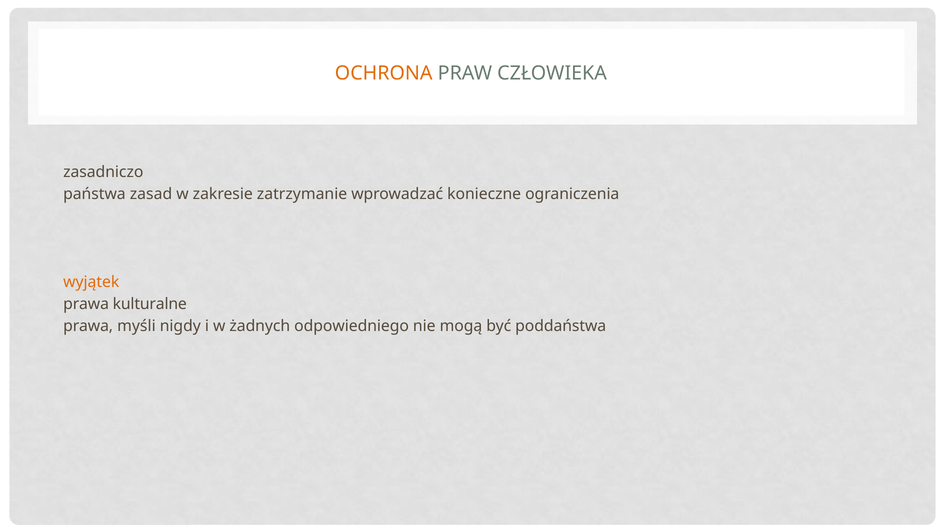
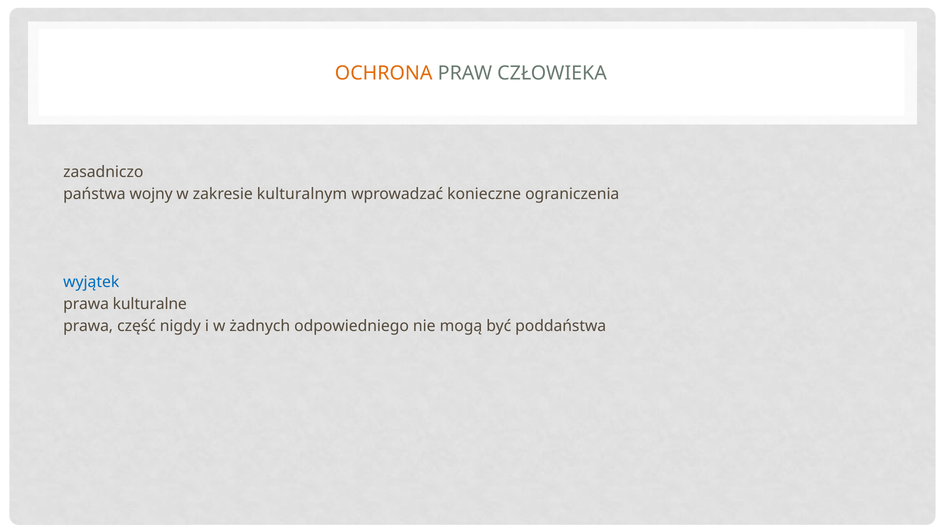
zasad: zasad -> wojny (151, 194)
zatrzymanie: zatrzymanie -> kulturalnym (302, 194)
wyjątek colour: orange -> blue (91, 282)
myśli: myśli -> część (137, 326)
